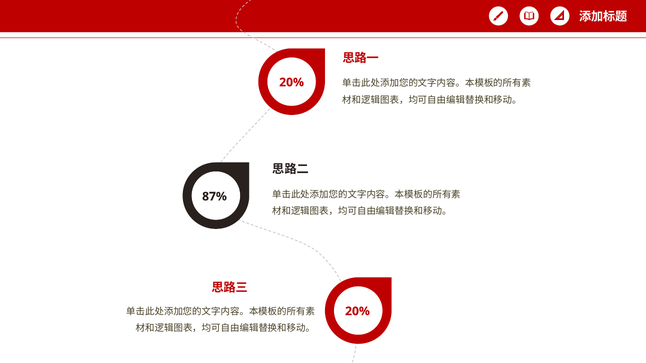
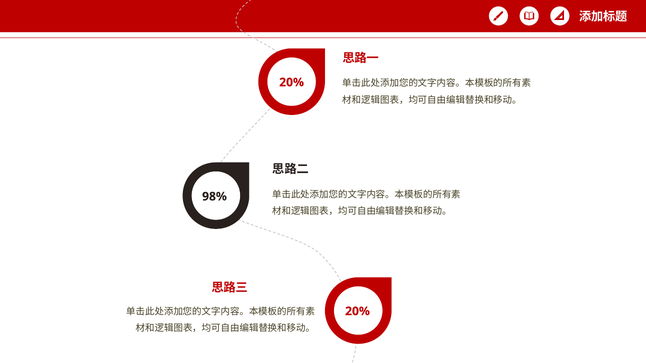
87%: 87% -> 98% (214, 197)
